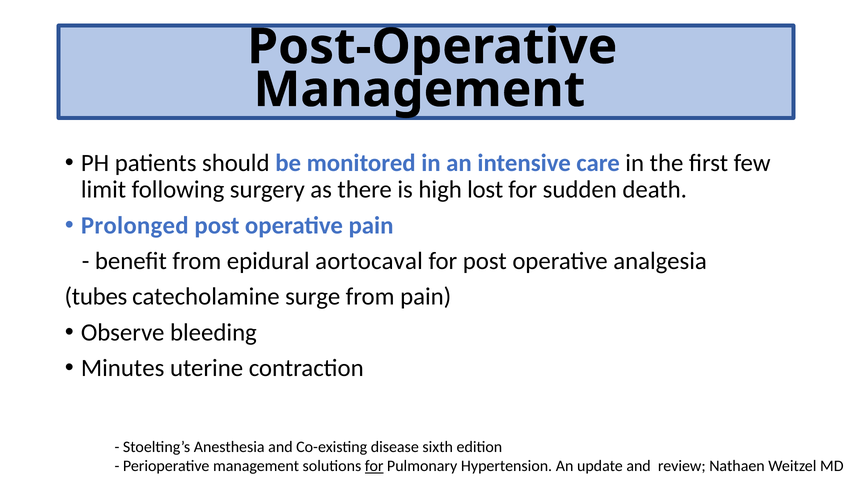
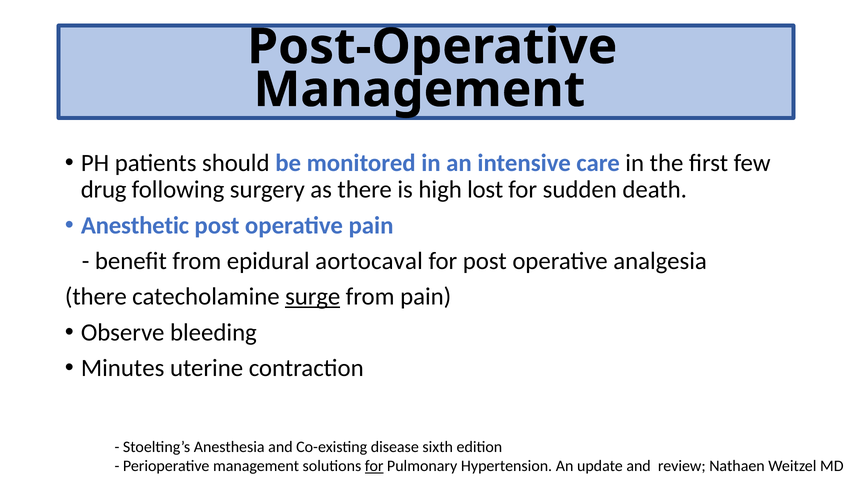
limit: limit -> drug (104, 190)
Prolonged: Prolonged -> Anesthetic (135, 225)
tubes: tubes -> there (96, 297)
surge underline: none -> present (313, 297)
